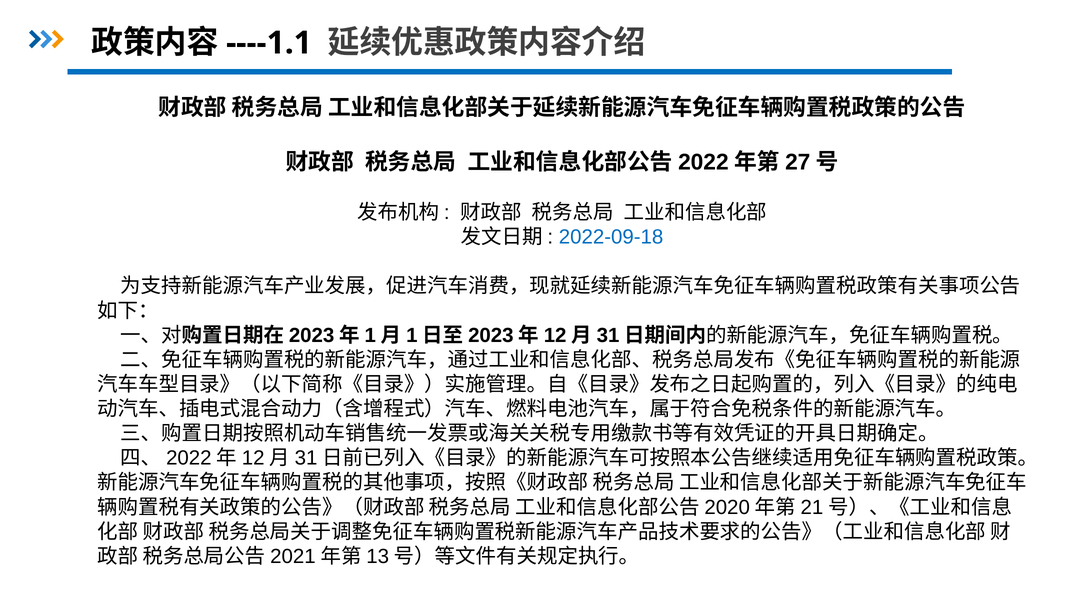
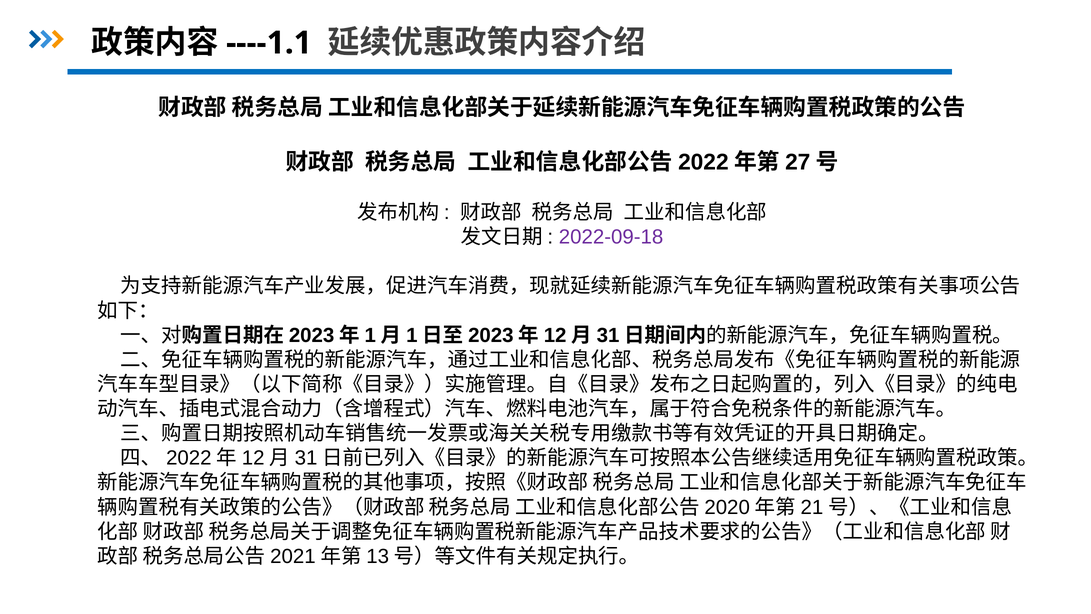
2022-09-18 colour: blue -> purple (611, 237)
